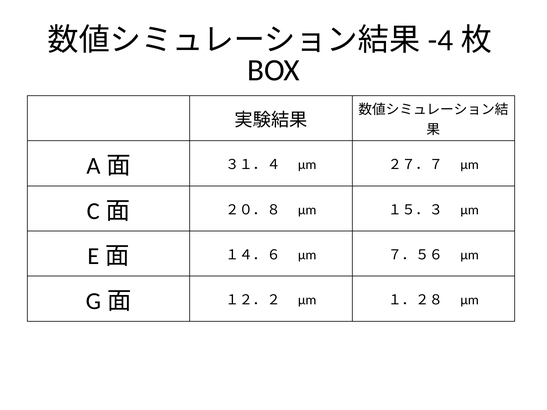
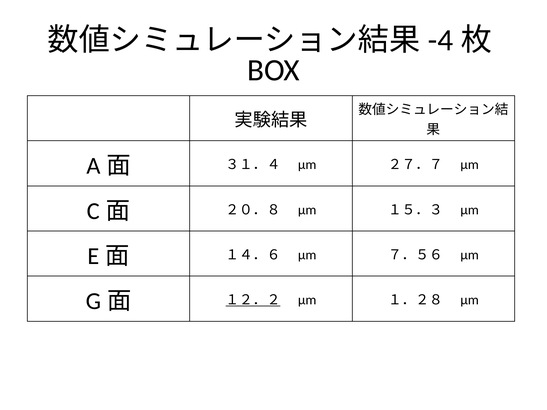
１２．２ underline: none -> present (253, 300)
